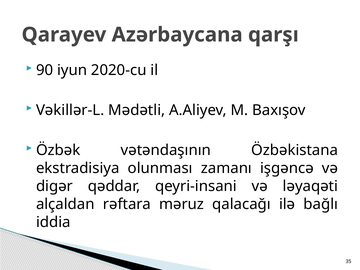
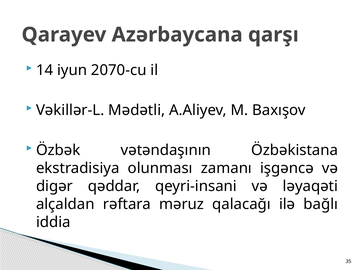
90: 90 -> 14 (45, 70)
2020-cu: 2020-cu -> 2070-cu (119, 70)
